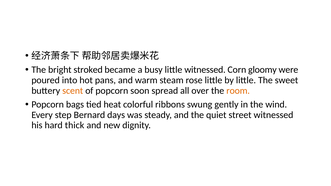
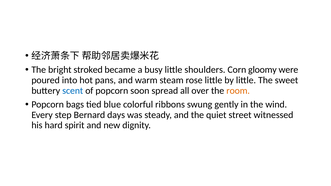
little witnessed: witnessed -> shoulders (205, 70)
scent colour: orange -> blue (73, 91)
heat: heat -> blue (112, 105)
thick: thick -> spirit (75, 125)
